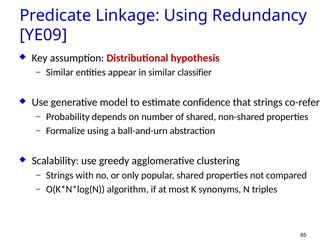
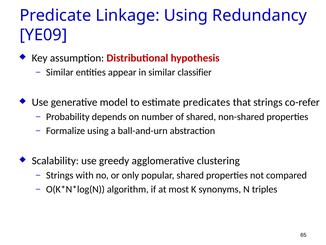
confidence: confidence -> predicates (206, 102)
